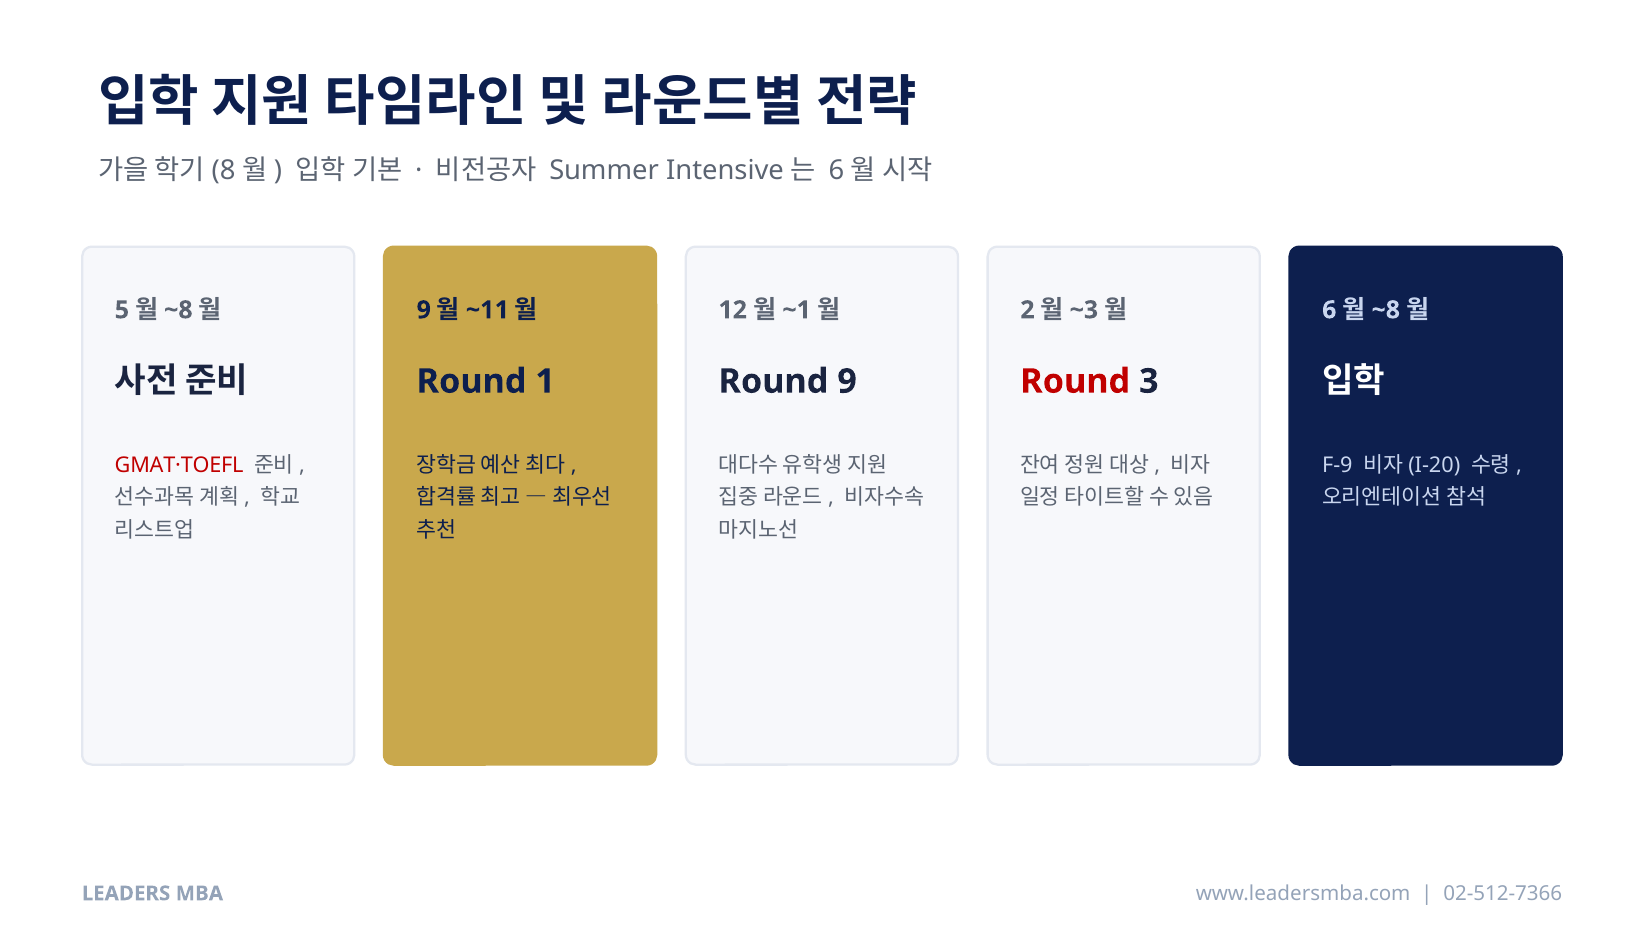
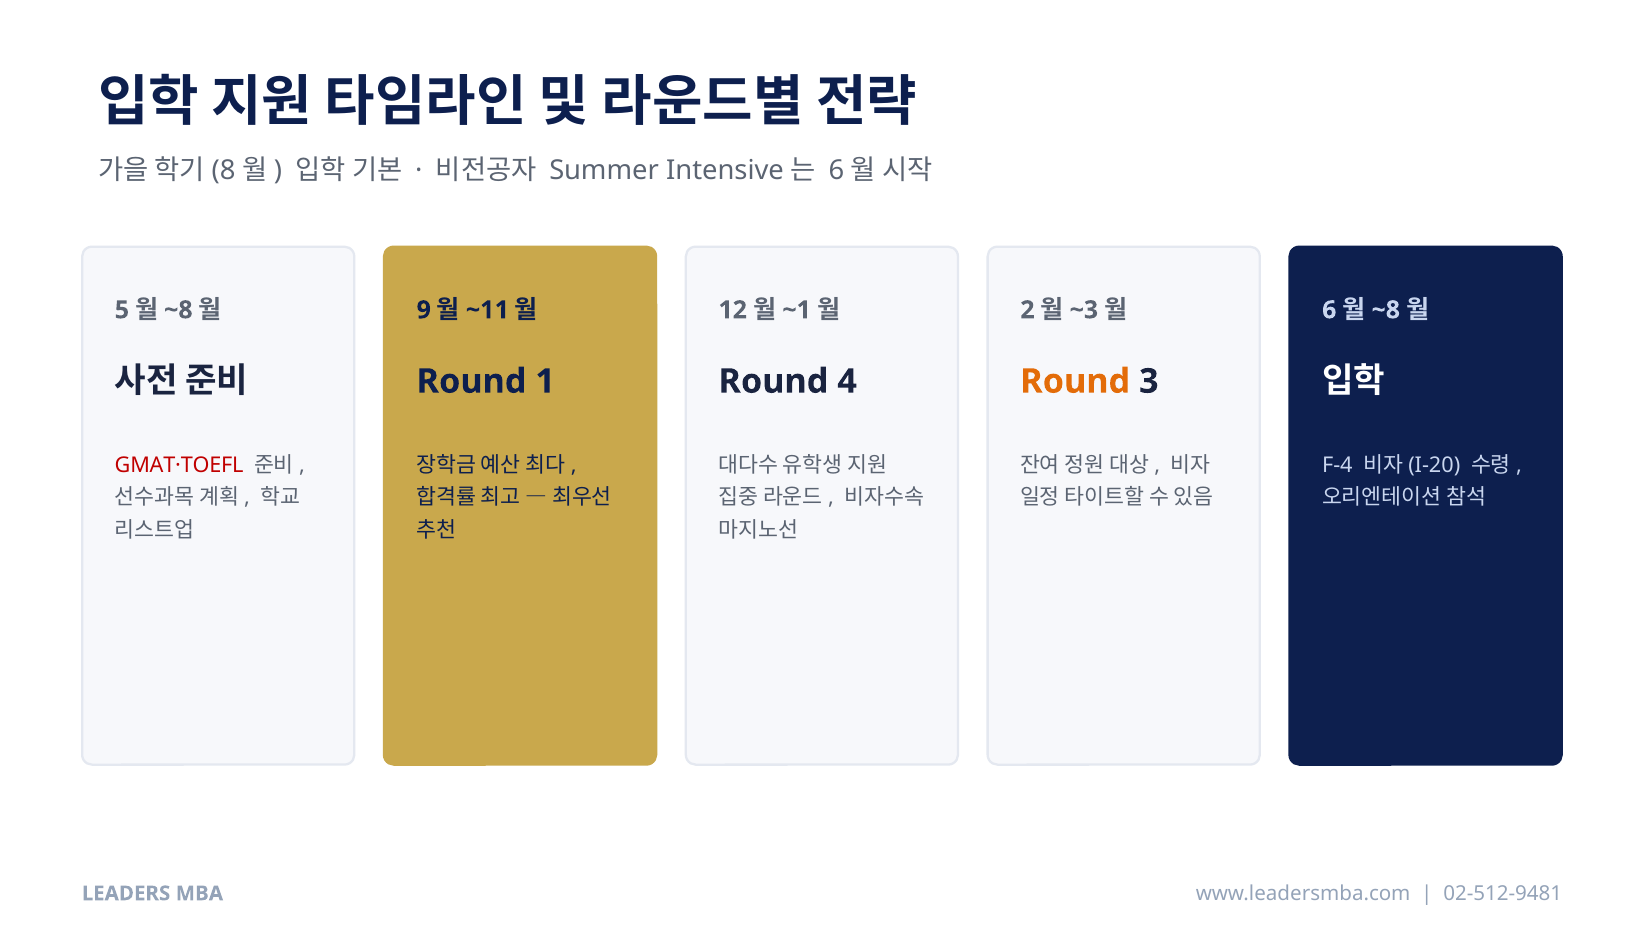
Round 9: 9 -> 4 (847, 381)
Round colour: red -> orange (1075, 381)
F-9: F-9 -> F-4 (1337, 465)
02-512-7366: 02-512-7366 -> 02-512-9481 (1503, 893)
